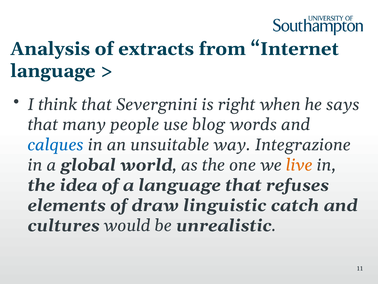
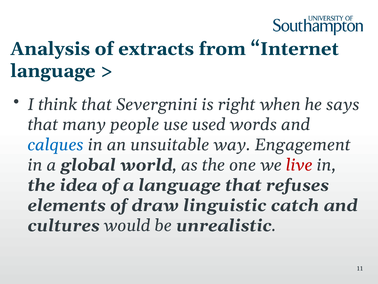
blog: blog -> used (209, 124)
Integrazione: Integrazione -> Engagement (303, 145)
live colour: orange -> red (299, 165)
